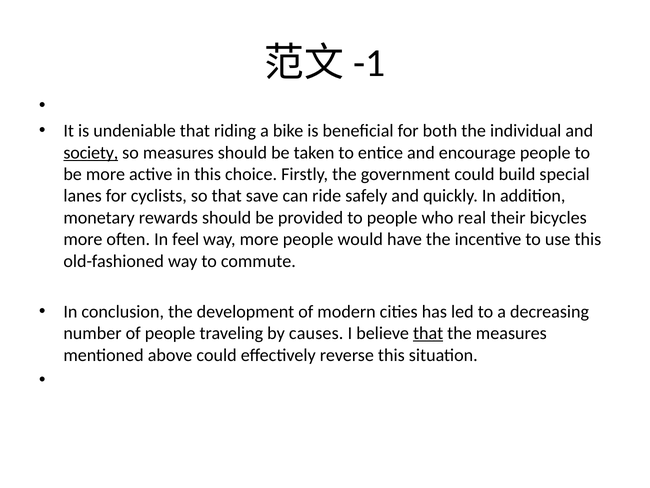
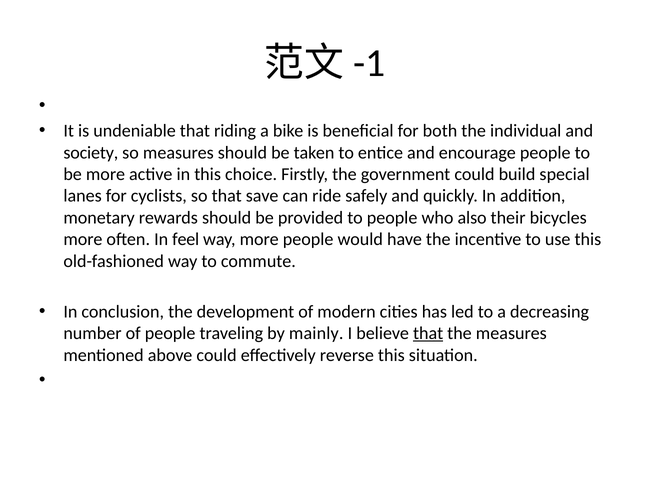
society underline: present -> none (91, 152)
real: real -> also (472, 217)
causes: causes -> mainly (316, 333)
